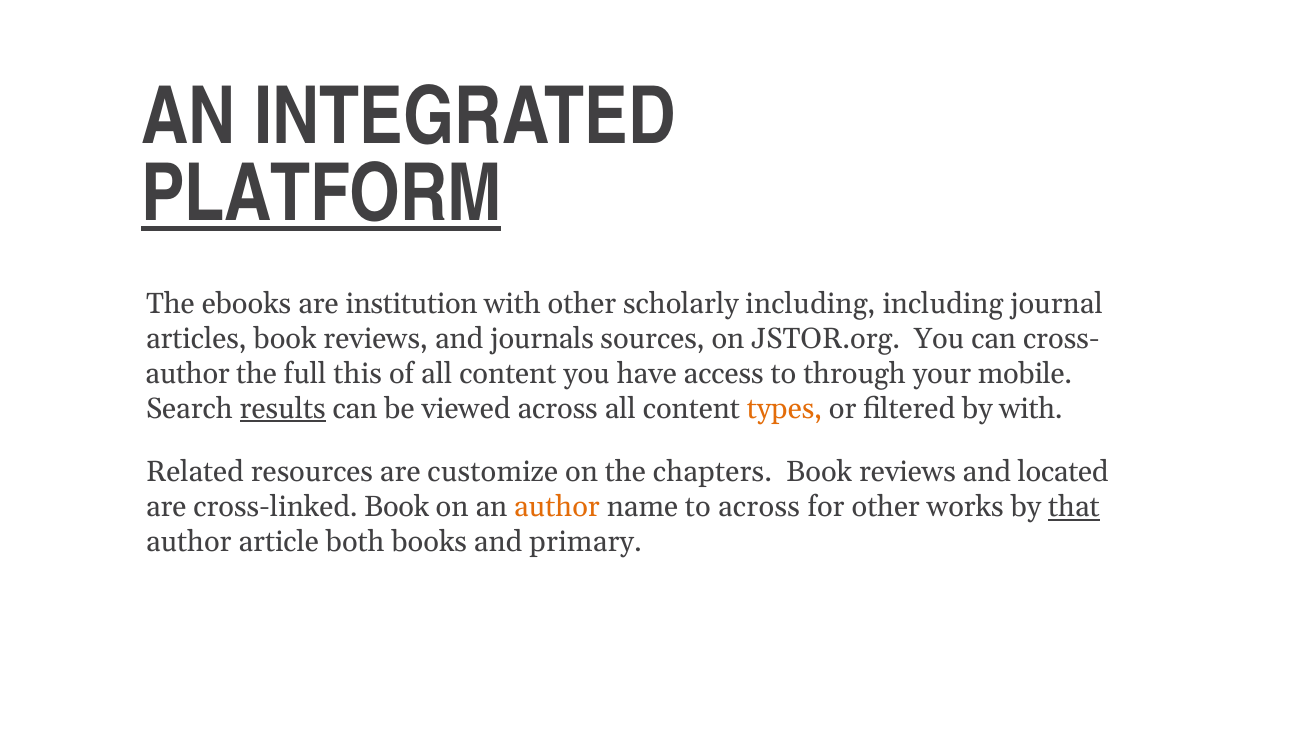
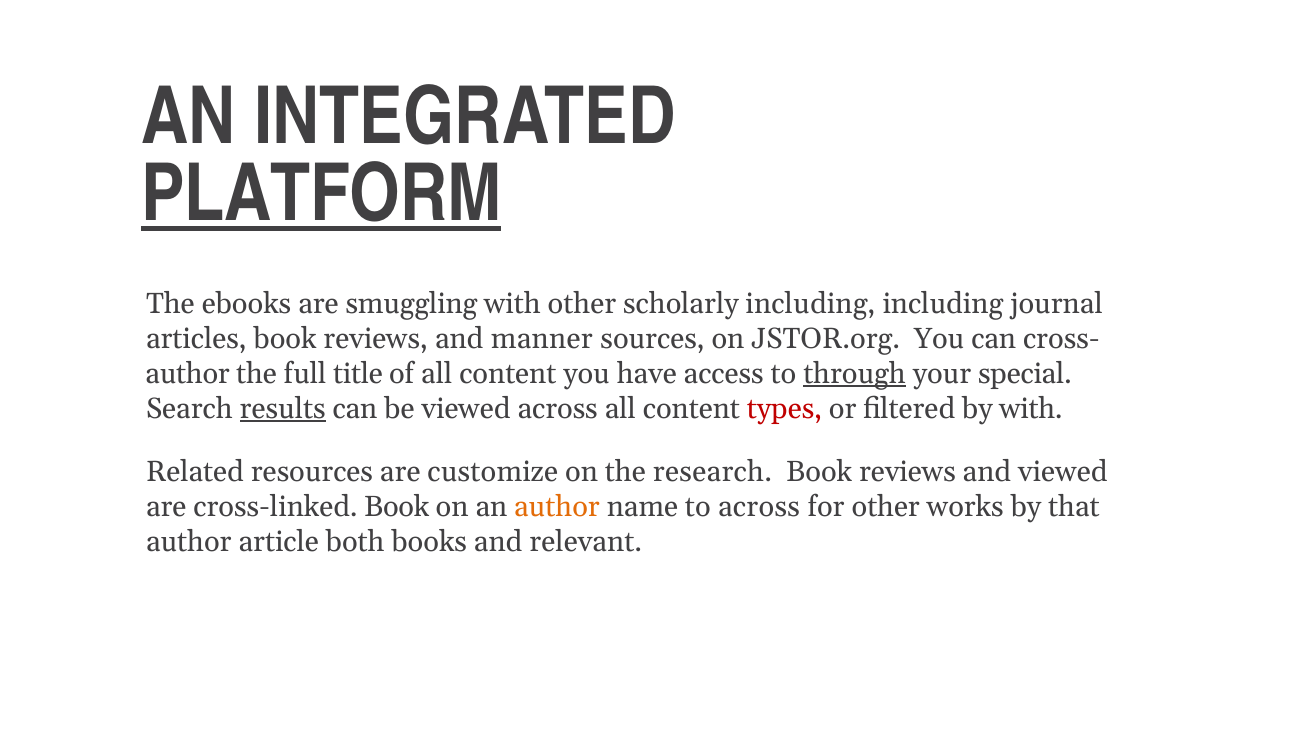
institution: institution -> smuggling (412, 304)
journals: journals -> manner (542, 339)
this: this -> title (358, 374)
through underline: none -> present (855, 374)
mobile: mobile -> special (1025, 374)
types colour: orange -> red (785, 409)
chapters: chapters -> research (713, 473)
and located: located -> viewed (1063, 473)
that underline: present -> none (1074, 508)
primary: primary -> relevant (586, 542)
